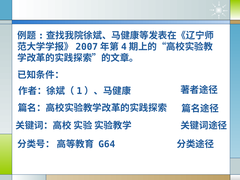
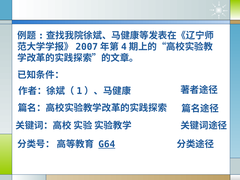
G64 underline: none -> present (107, 144)
